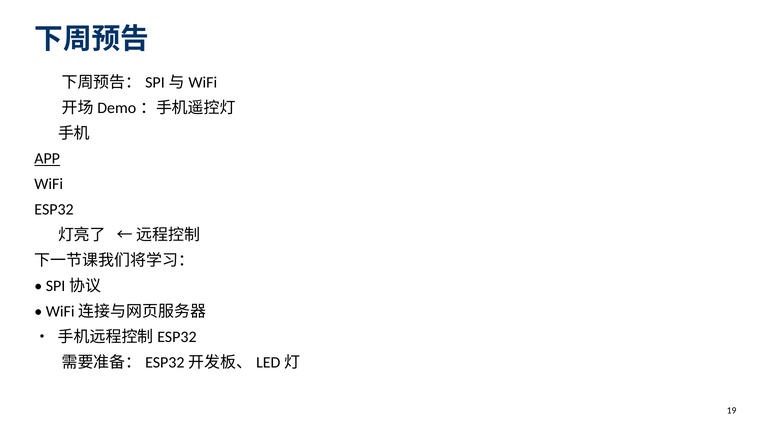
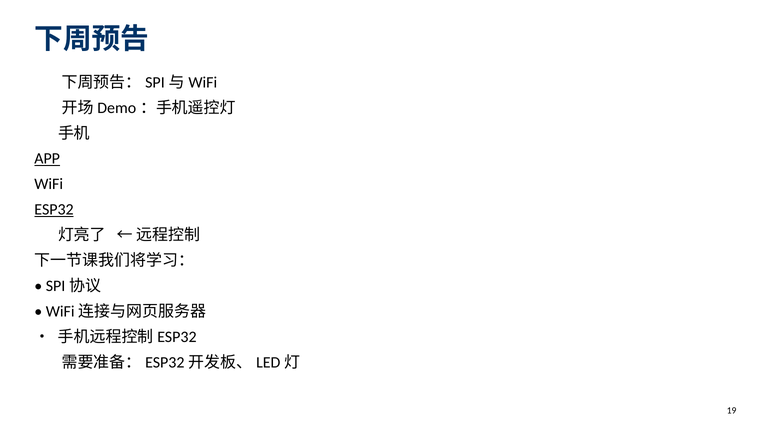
ESP32 underline: none -> present (54, 210)
